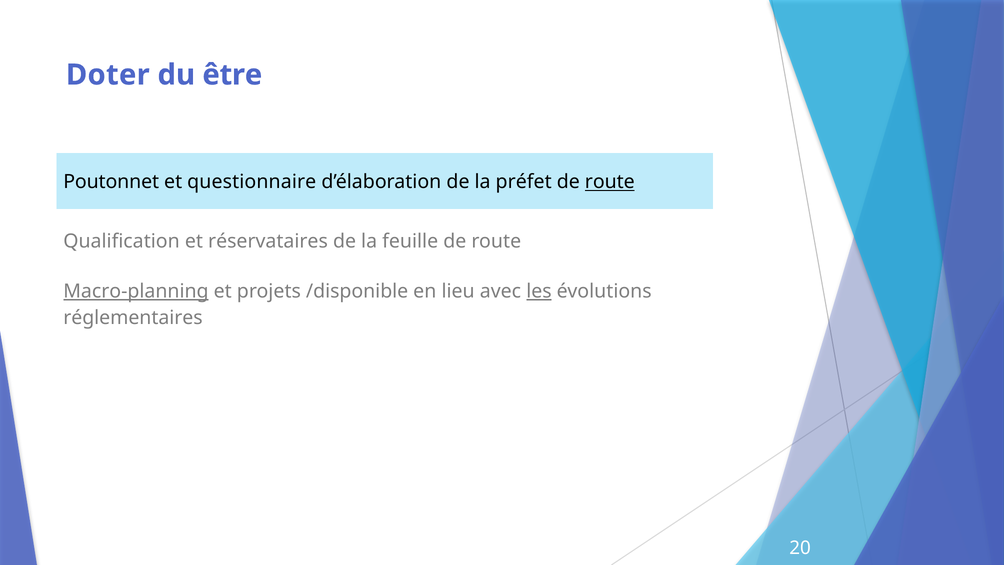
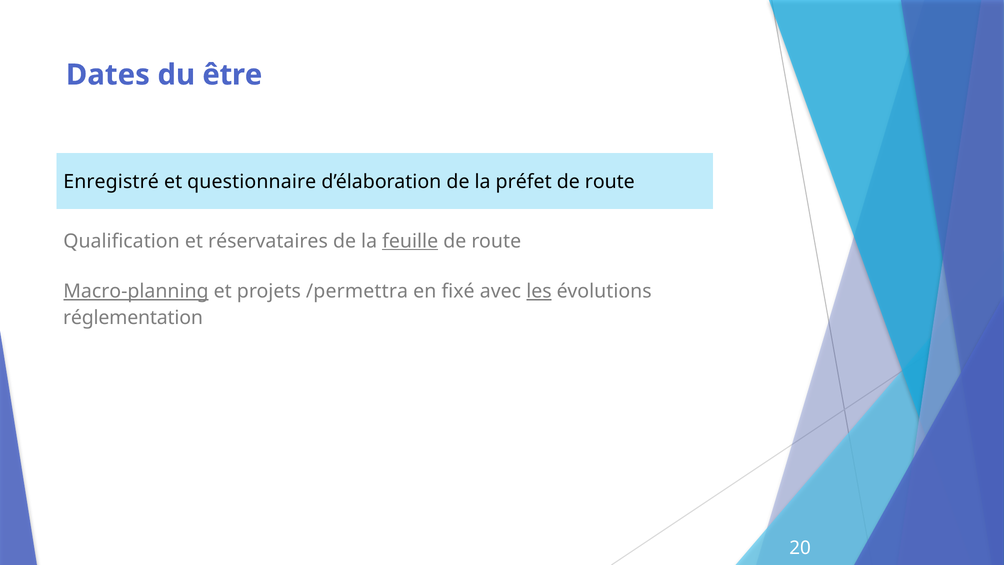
Doter: Doter -> Dates (108, 75)
Poutonnet: Poutonnet -> Enregistré (111, 182)
route underline: present -> none (610, 182)
feuille underline: none -> present (410, 241)
/disponible: /disponible -> /permettra (357, 291)
lieu: lieu -> fixé (458, 291)
réglementaires: réglementaires -> réglementation (133, 318)
